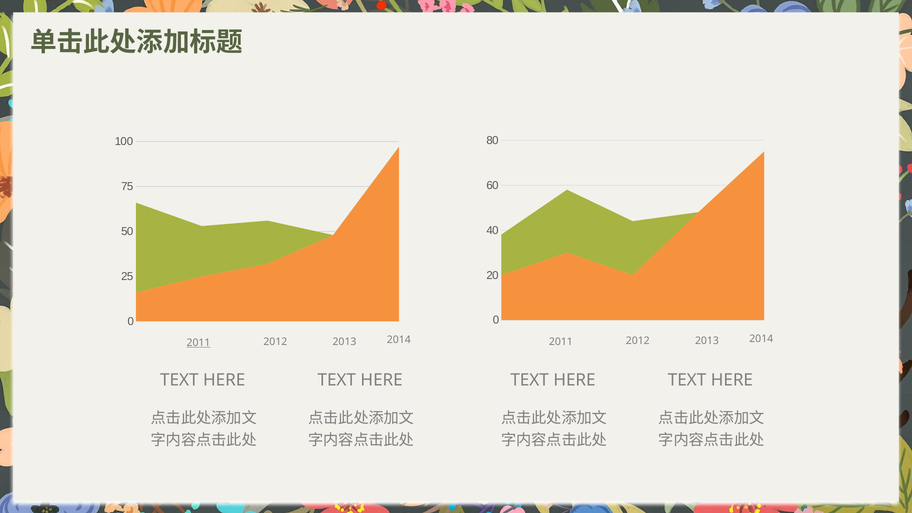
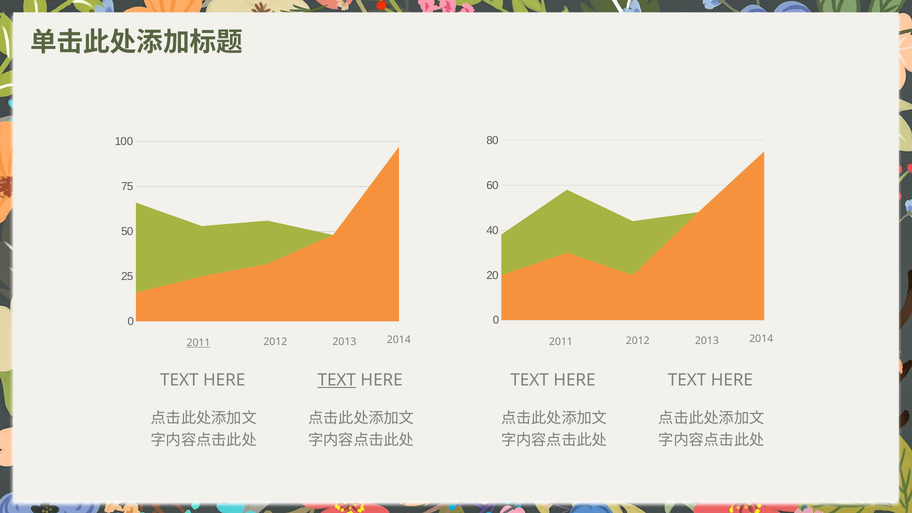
TEXT underline: none -> present (337, 380)
